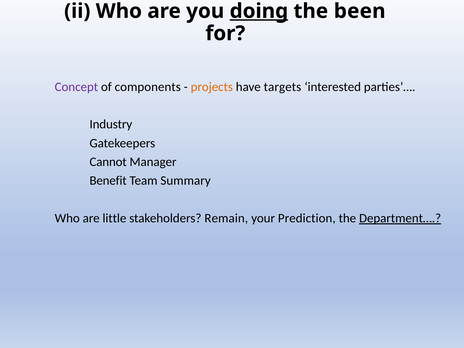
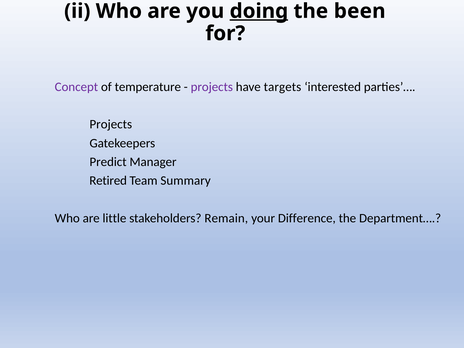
components: components -> temperature (148, 87)
projects colour: orange -> purple (212, 87)
Industry: Industry -> Projects (111, 124)
Cannot: Cannot -> Predict (108, 162)
Benefit: Benefit -> Retired (108, 181)
Prediction: Prediction -> Difference (307, 218)
Department… underline: present -> none (400, 218)
